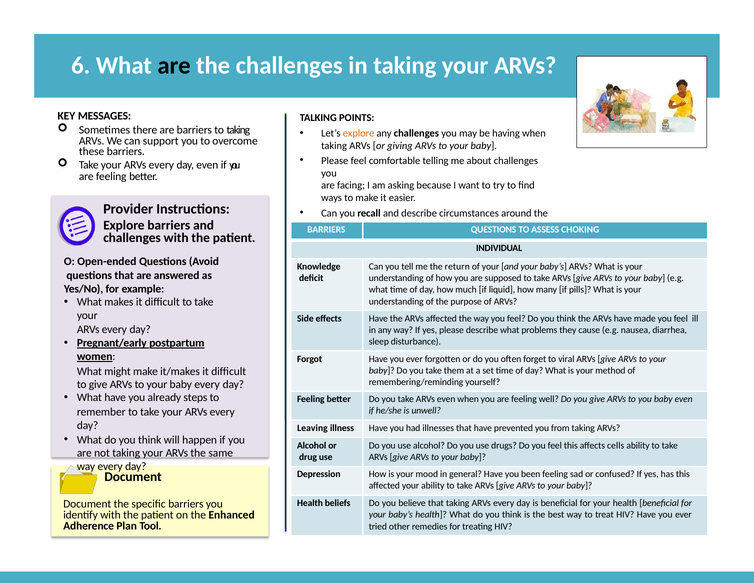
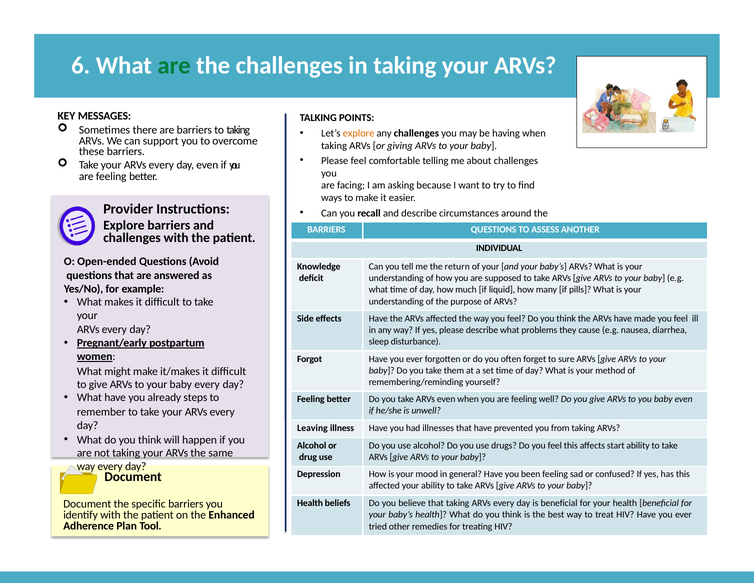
are colour: black -> green (174, 66)
CHOKING: CHOKING -> ANOTHER (580, 229)
viral: viral -> sure (566, 359)
cells: cells -> start (616, 445)
